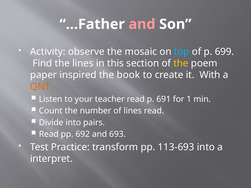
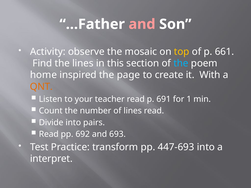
top colour: light blue -> yellow (182, 52)
699: 699 -> 661 (224, 52)
the colour: yellow -> light blue (181, 63)
paper: paper -> home (43, 75)
book: book -> page (128, 75)
113-693: 113-693 -> 447-693 (176, 147)
